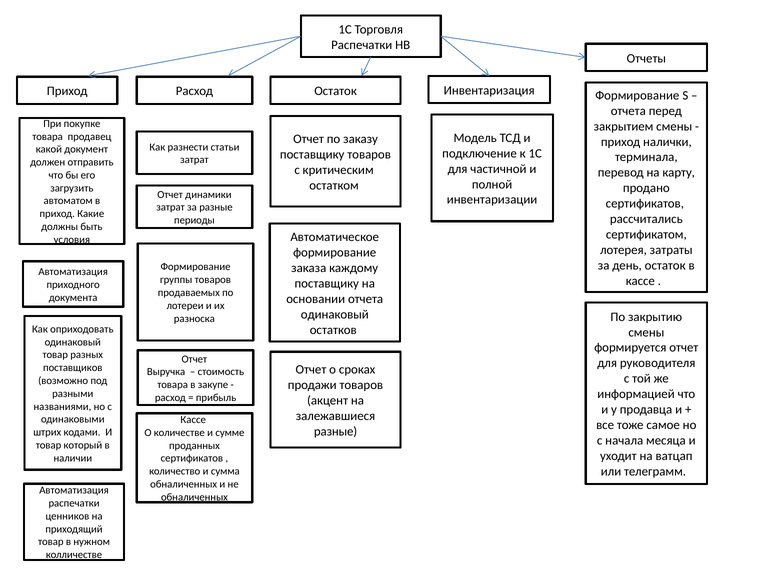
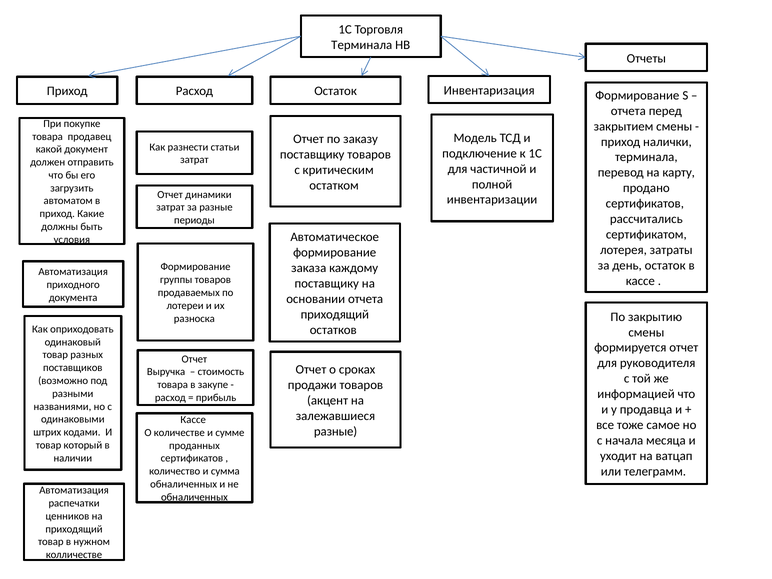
Распечатки: Распечатки -> Терминала (362, 45)
одинаковый: одинаковый -> приходящий (335, 314)
